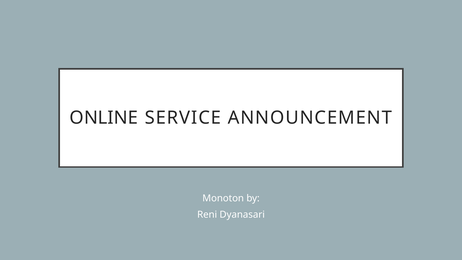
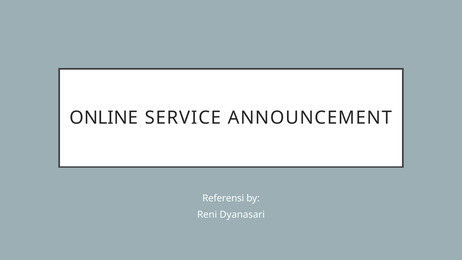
Monoton: Monoton -> Referensi (223, 198)
